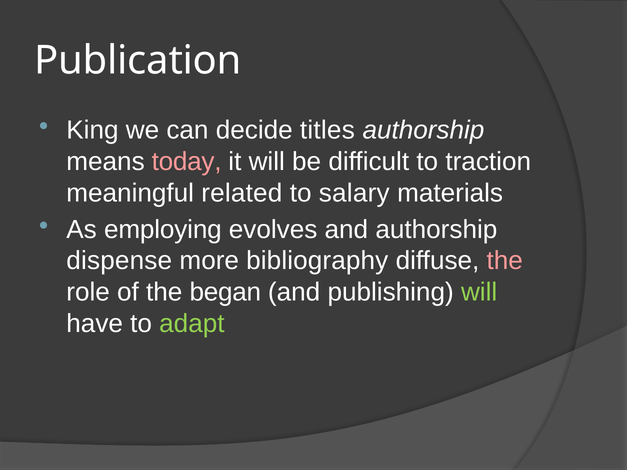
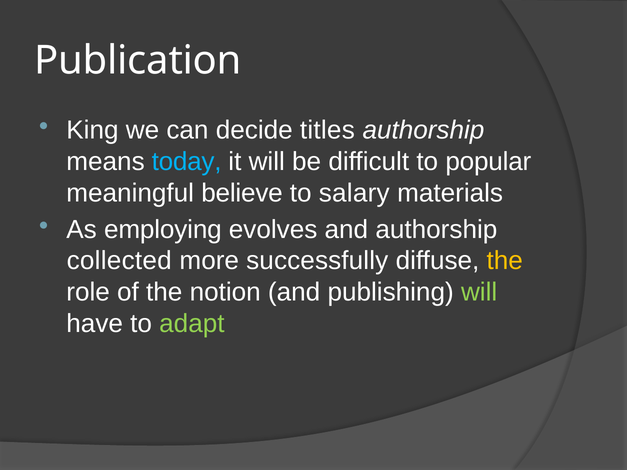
today colour: pink -> light blue (187, 162)
traction: traction -> popular (488, 162)
related: related -> believe (242, 193)
dispense: dispense -> collected (119, 261)
bibliography: bibliography -> successfully (317, 261)
the colour: pink -> yellow (505, 261)
began: began -> notion (225, 292)
